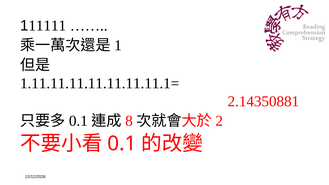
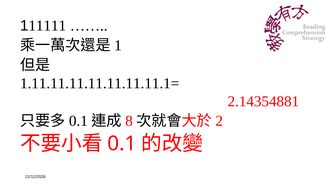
2.14350881: 2.14350881 -> 2.14354881 (263, 102)
